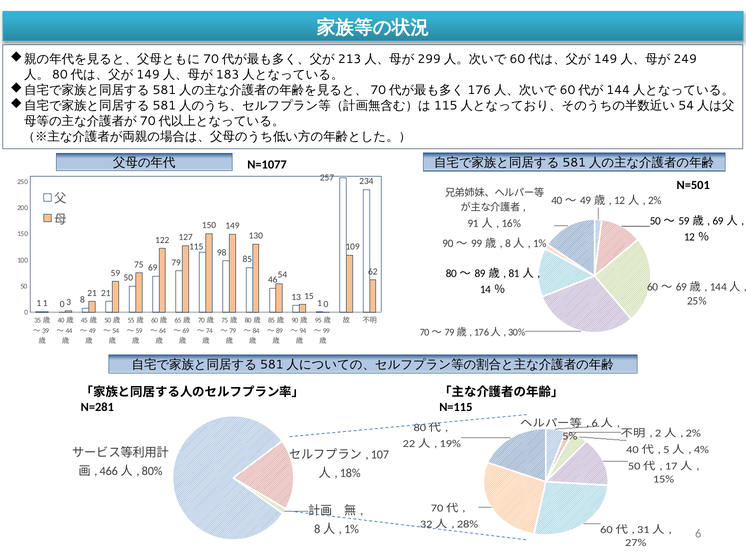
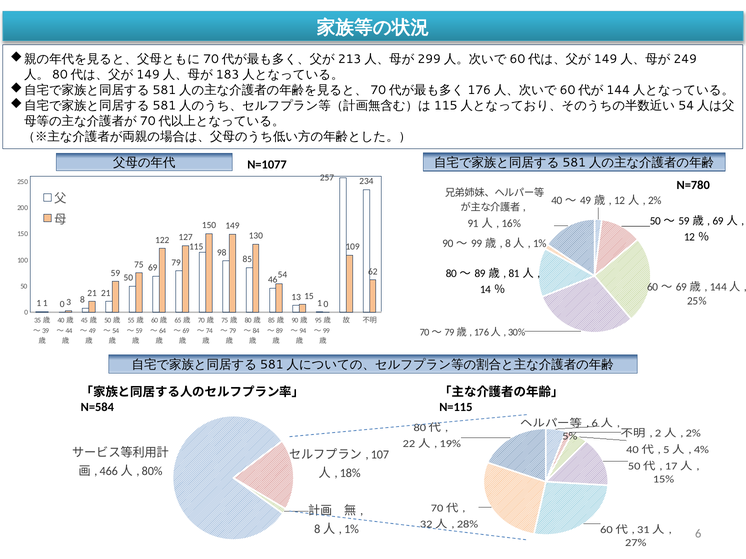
N=501: N=501 -> N=780 (693, 185)
N=281: N=281 -> N=584 (97, 407)
